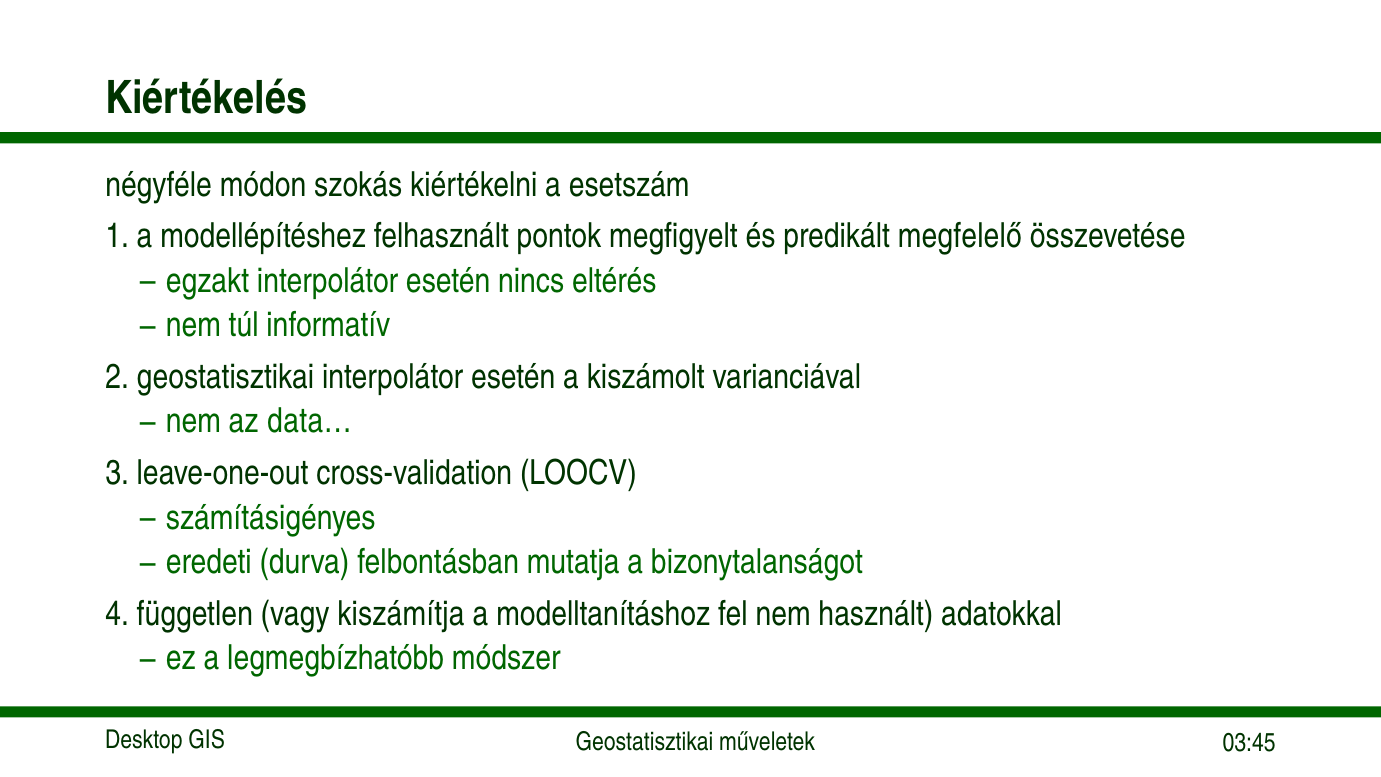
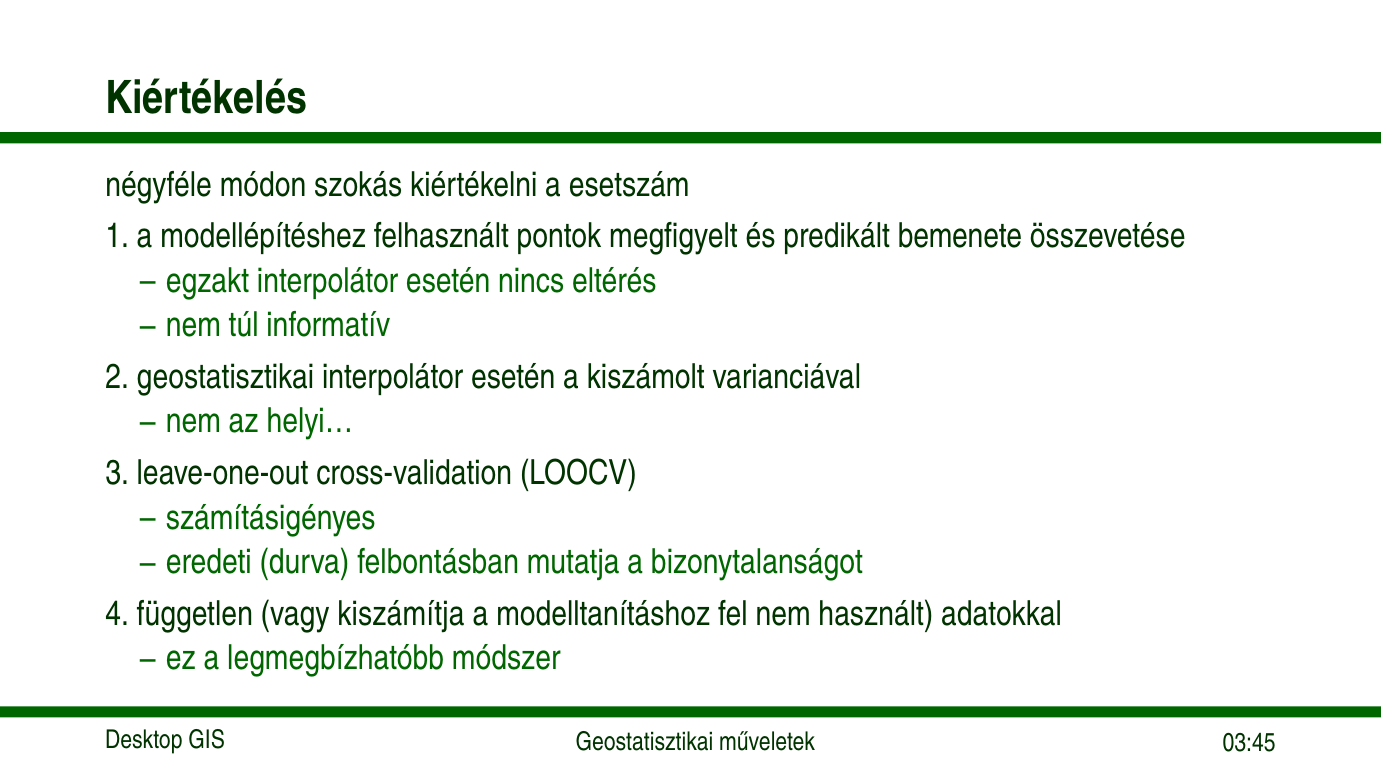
megfelelő: megfelelő -> bemenete (960, 236)
data…: data… -> helyi… (310, 421)
